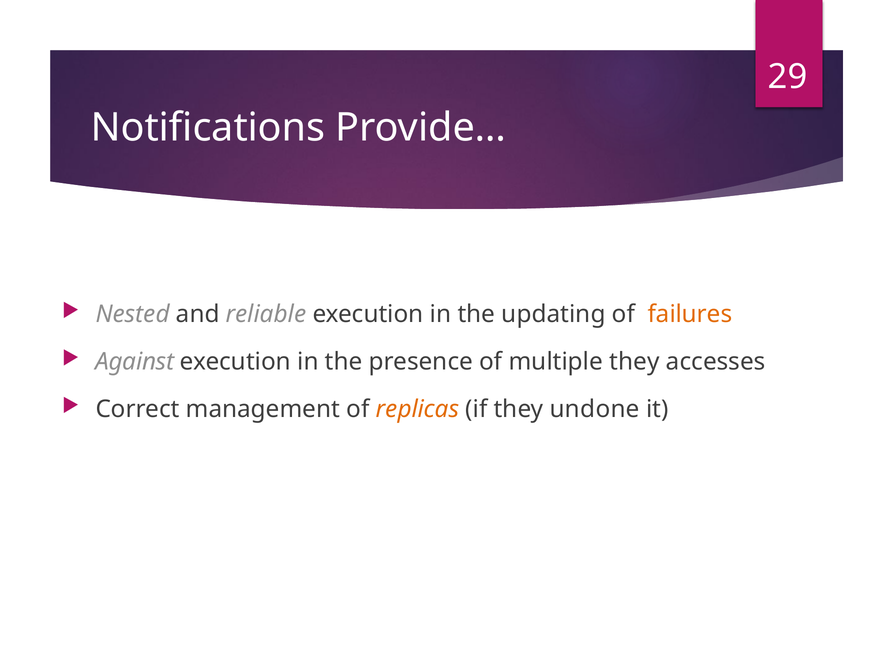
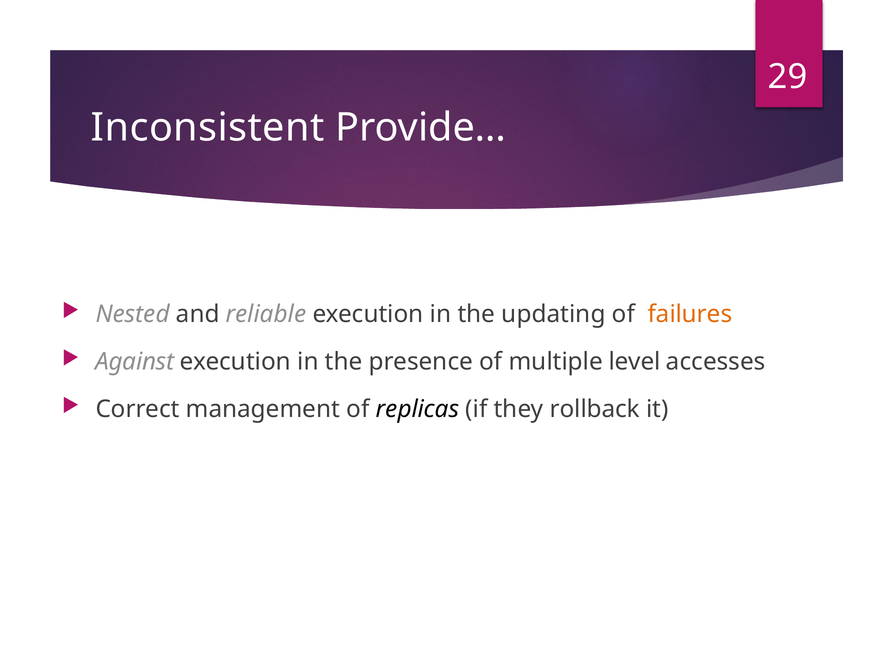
Notifications: Notifications -> Inconsistent (208, 128)
multiple they: they -> level (635, 362)
replicas colour: orange -> black (418, 409)
undone: undone -> rollback (595, 409)
